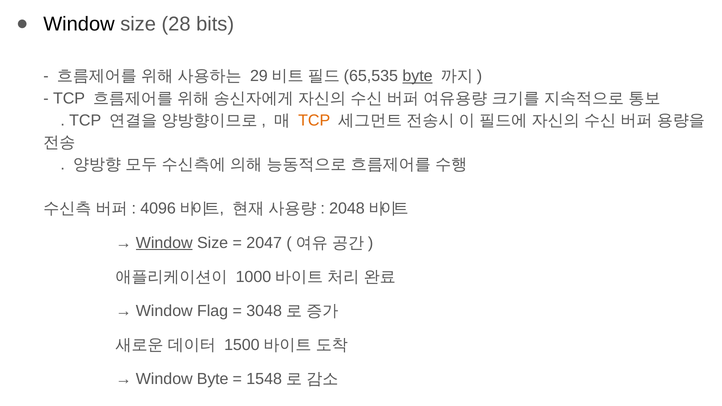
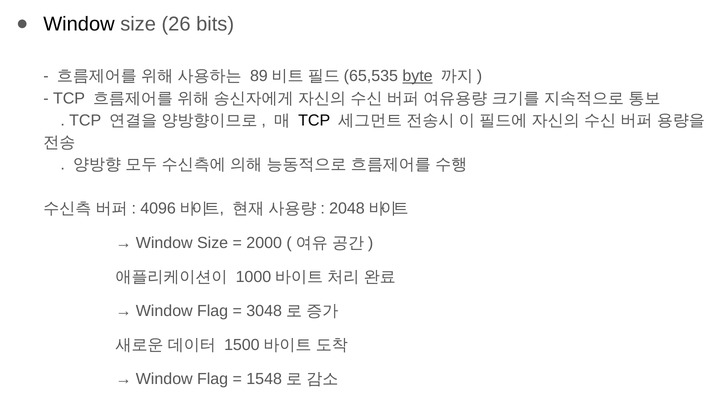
28: 28 -> 26 (176, 24)
29: 29 -> 89 (259, 76)
TCP colour: orange -> black (314, 120)
Window underline: present -> none (164, 243)
2047: 2047 -> 2000 (264, 243)
Byte: Byte -> Flag (213, 379)
